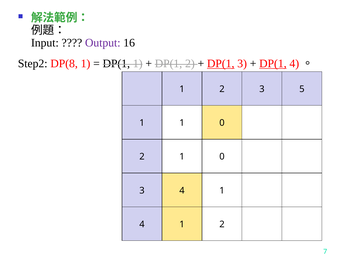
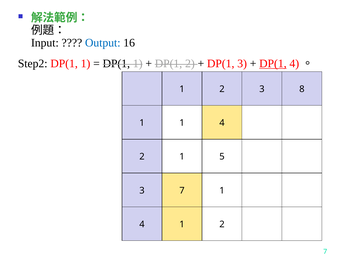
Output colour: purple -> blue (103, 43)
Step2 DP(8: DP(8 -> DP(1 (64, 64)
DP(1 underline: present -> none (221, 64)
5: 5 -> 8 (302, 89)
1 1 0: 0 -> 4 (222, 123)
2 1 0: 0 -> 5 (222, 157)
3 4: 4 -> 7 (182, 190)
